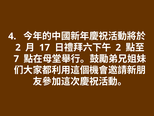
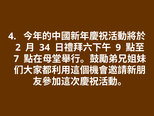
17: 17 -> 34 (45, 47)
2: 2 -> 9 (118, 47)
